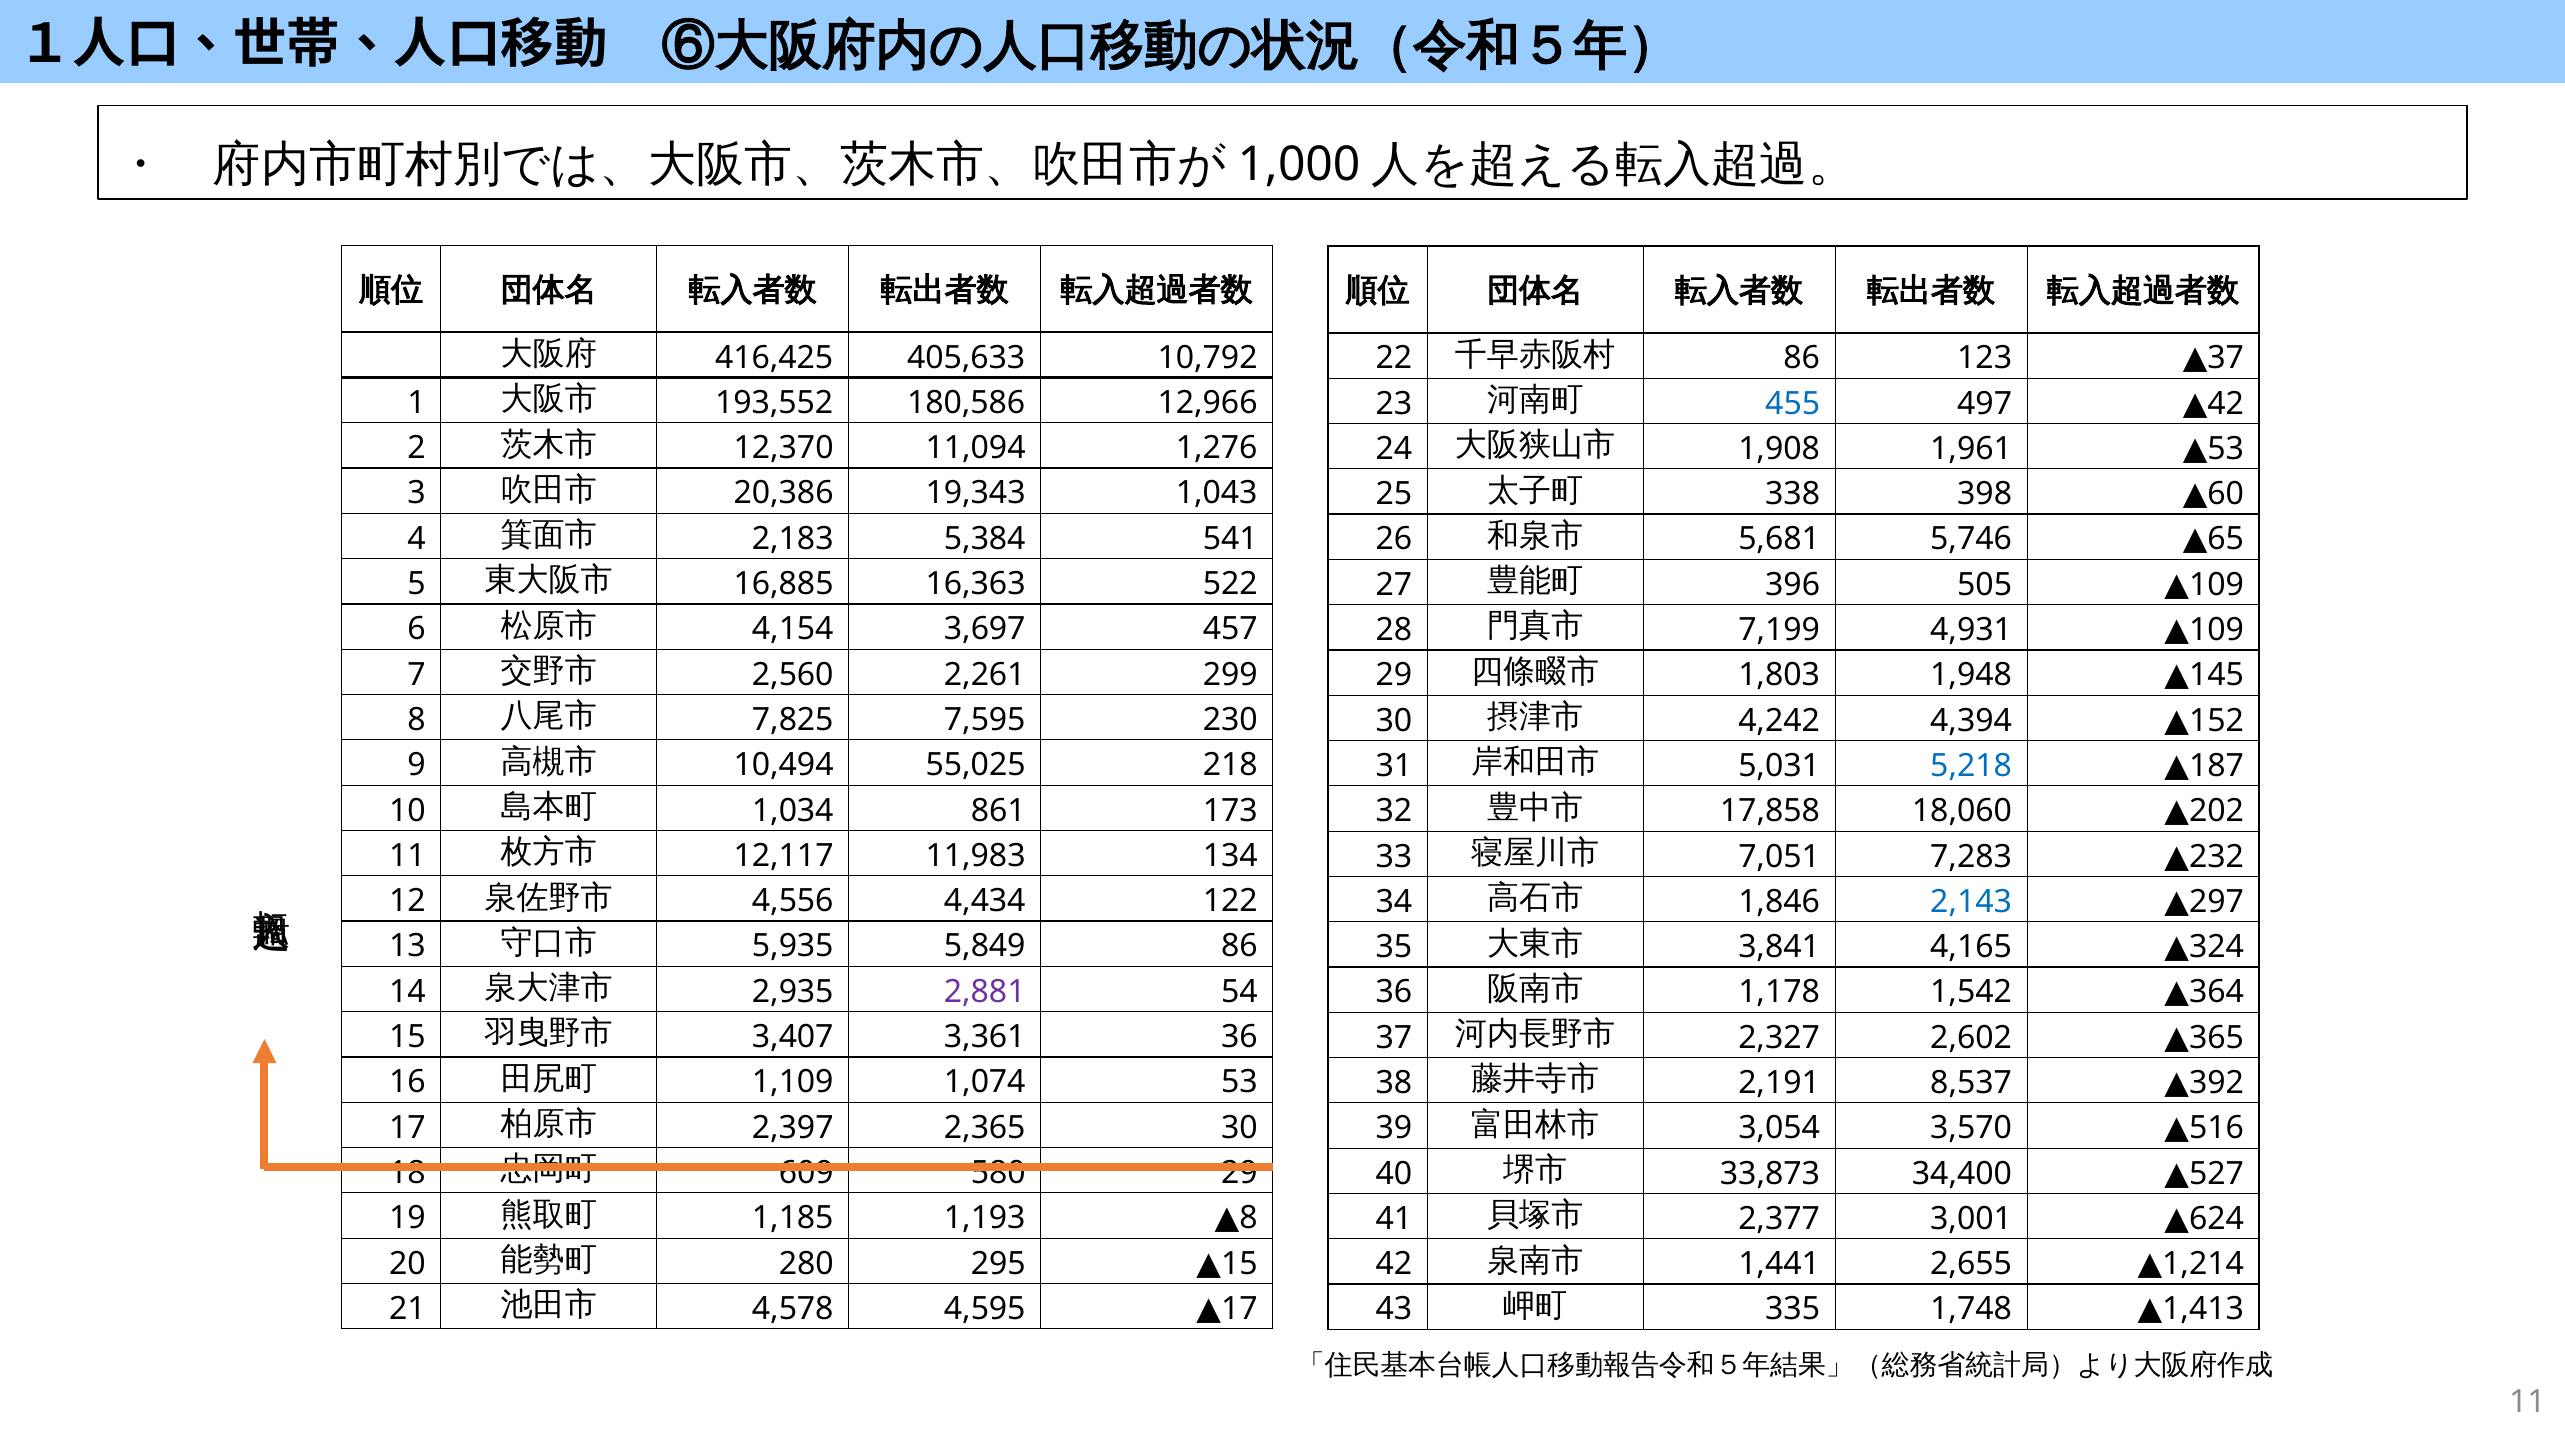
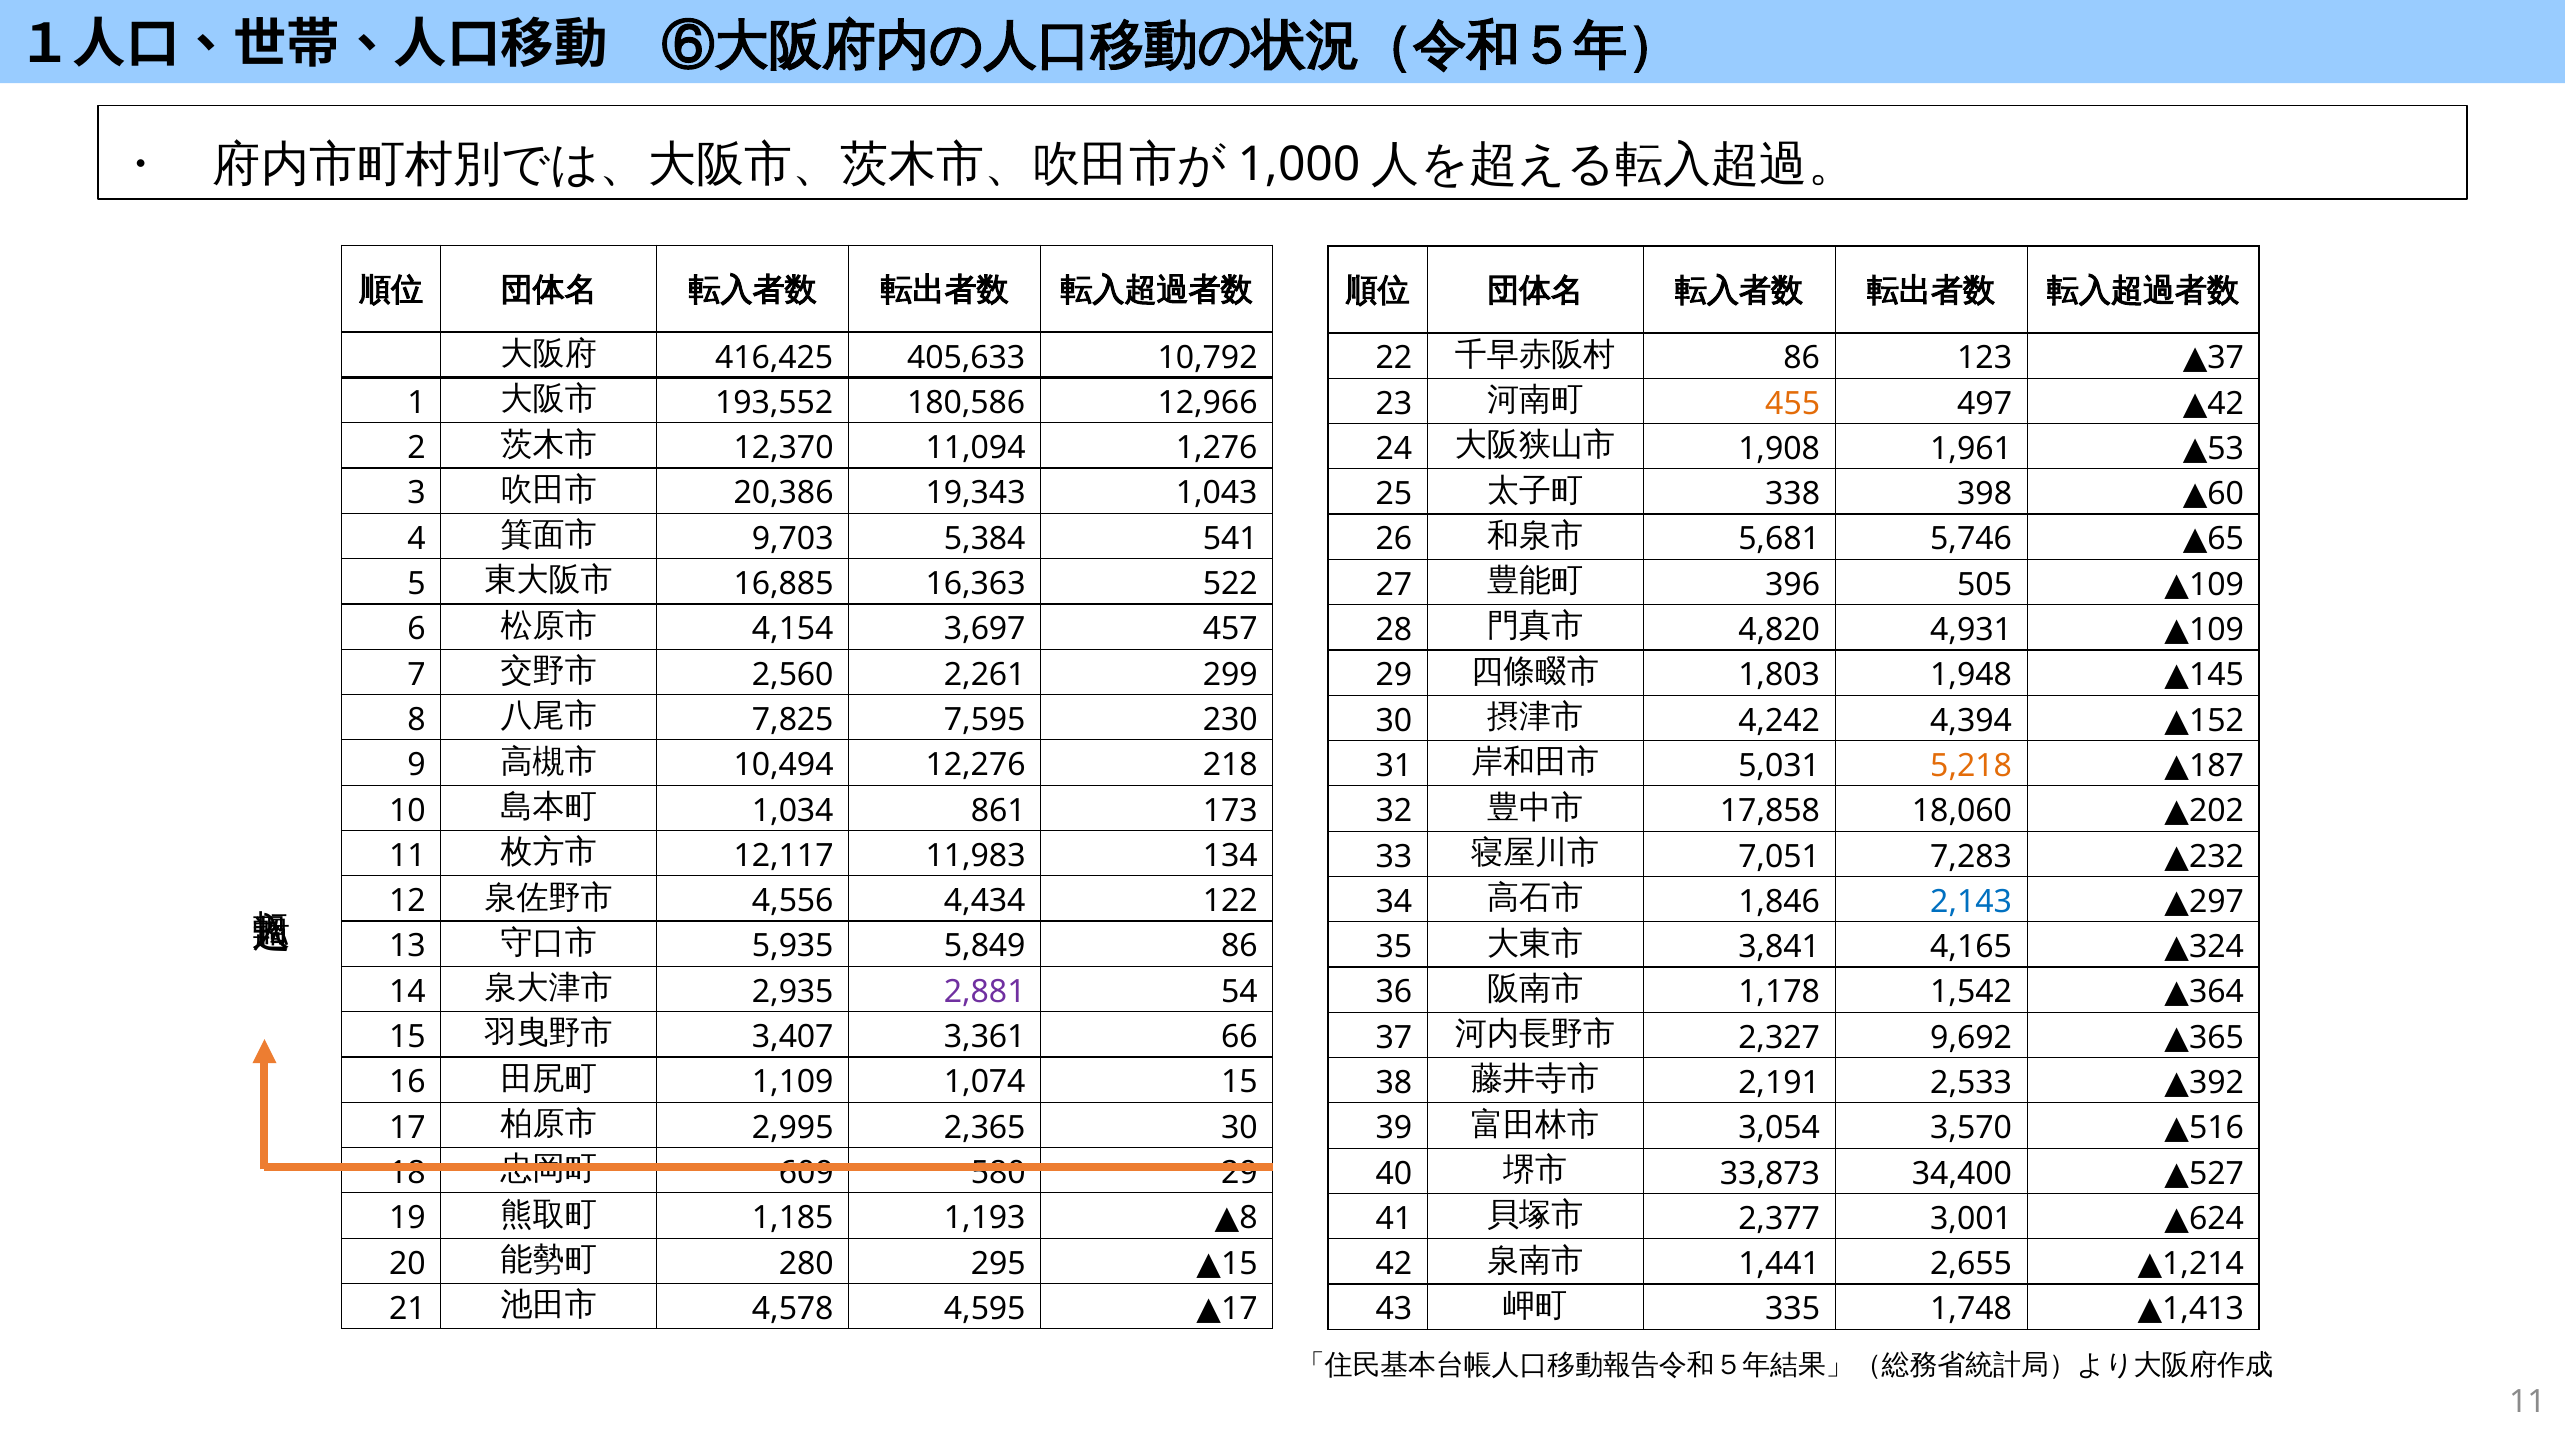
455 colour: blue -> orange (1793, 403)
2,183: 2,183 -> 9,703 (793, 539)
7,199: 7,199 -> 4,820 (1779, 630)
55,025: 55,025 -> 12,276 (976, 765)
5,218 colour: blue -> orange (1971, 766)
3,361 36: 36 -> 66 (1239, 1037)
2,602: 2,602 -> 9,692 (1971, 1037)
1,074 53: 53 -> 15 (1239, 1082)
8,537: 8,537 -> 2,533 (1971, 1083)
2,397: 2,397 -> 2,995 (793, 1127)
